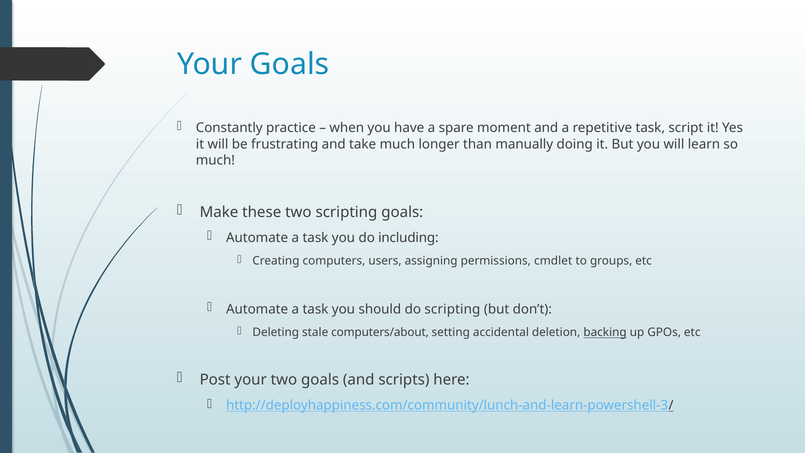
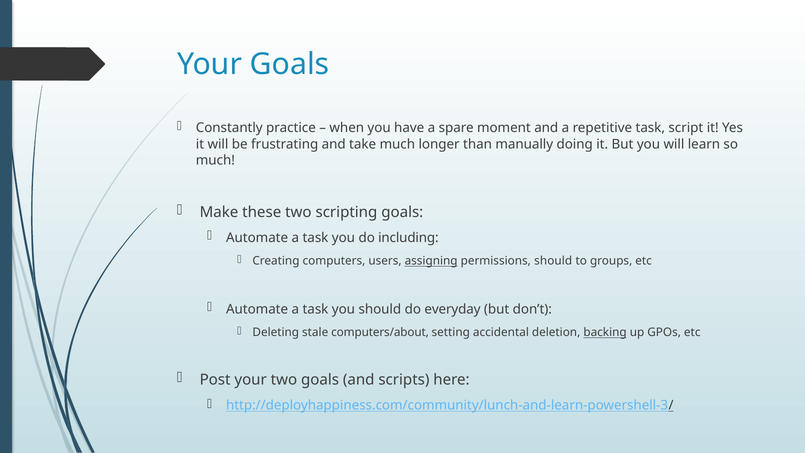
assigning underline: none -> present (431, 261)
permissions cmdlet: cmdlet -> should (553, 261)
do scripting: scripting -> everyday (453, 309)
